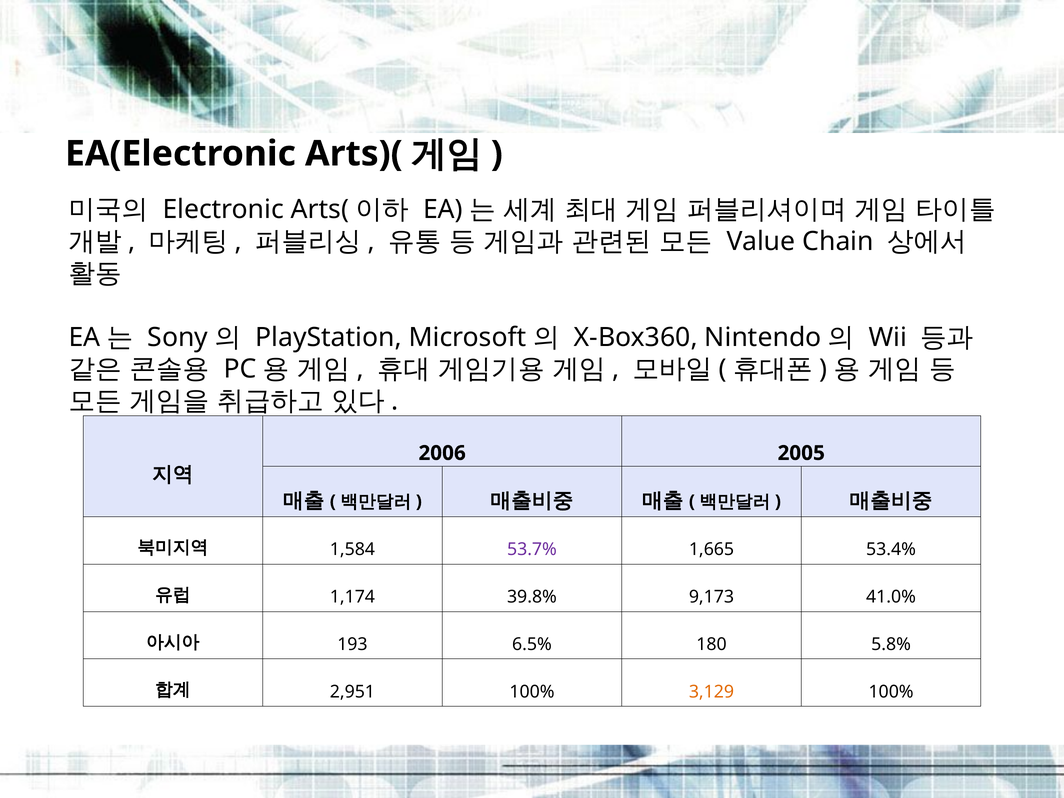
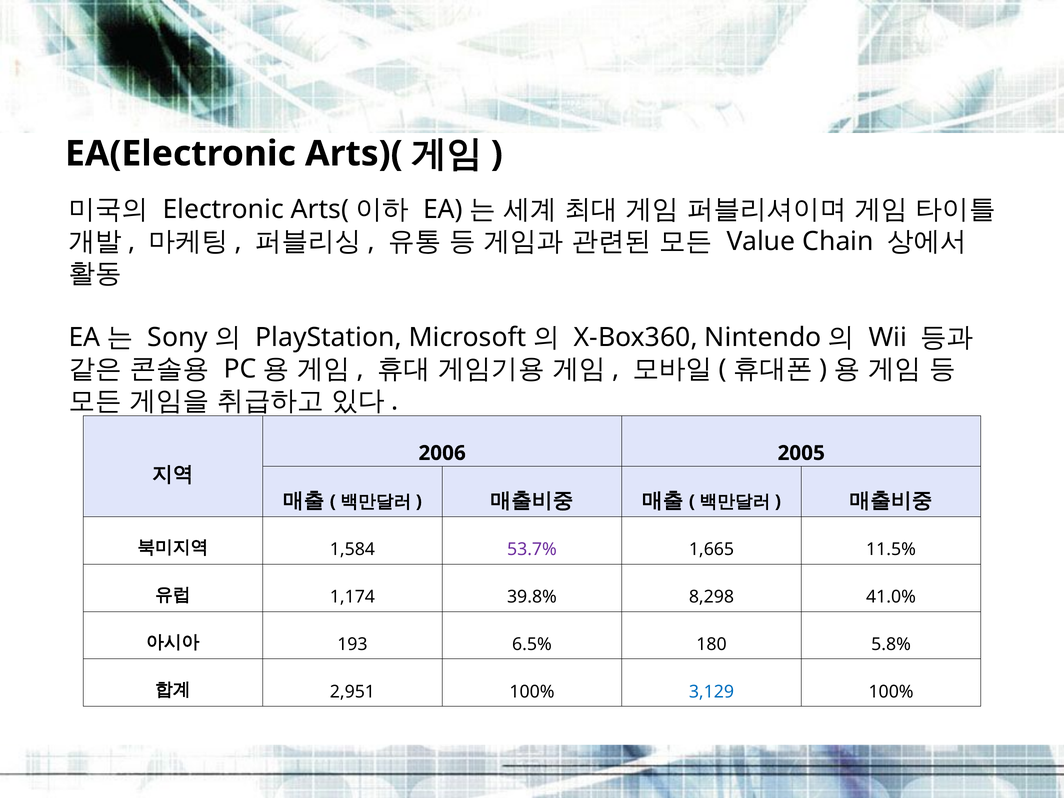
53.4%: 53.4% -> 11.5% (891, 550)
9,173: 9,173 -> 8,298 (711, 597)
3,129 colour: orange -> blue (711, 692)
